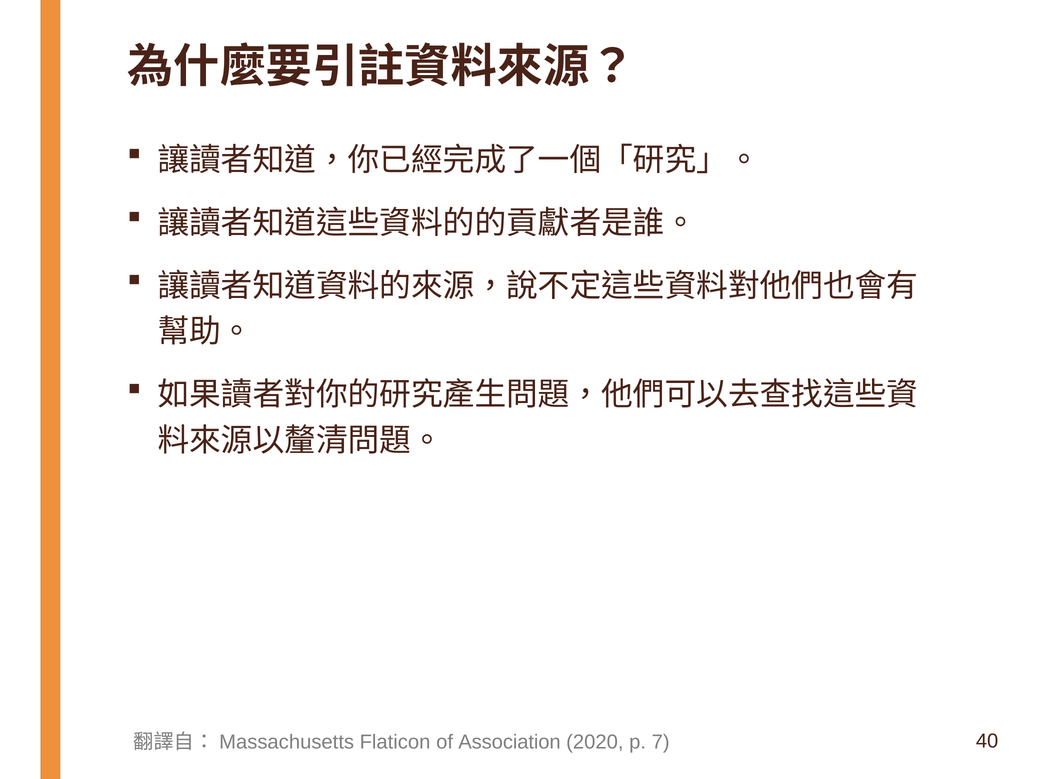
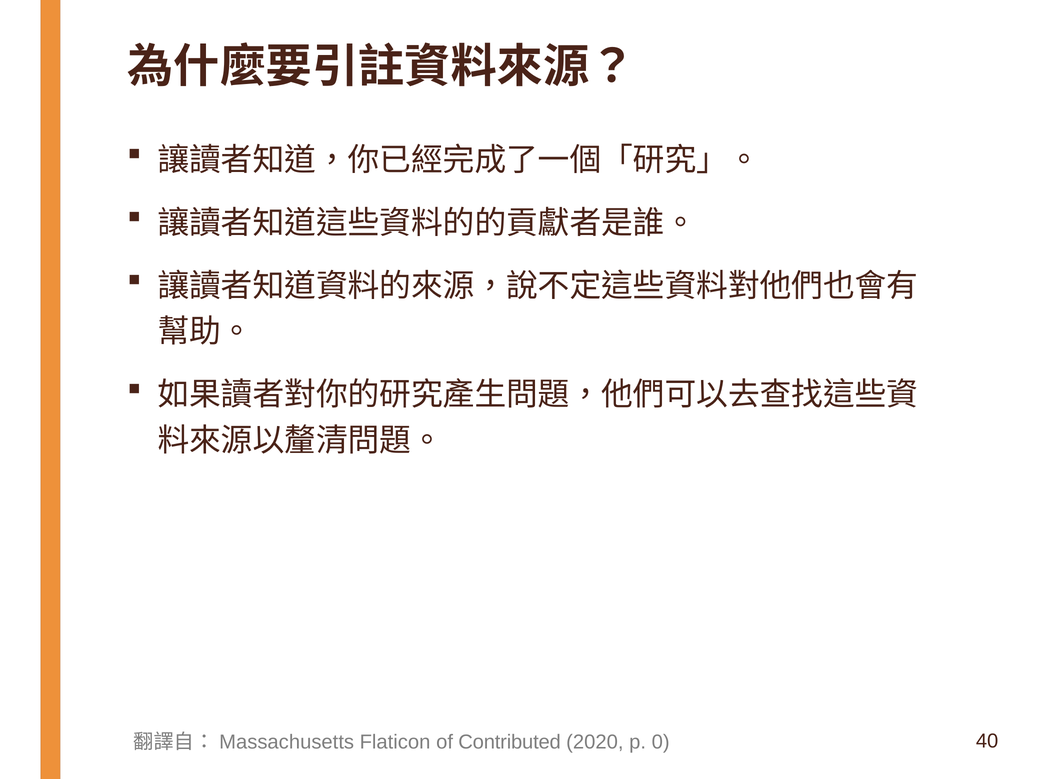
Association: Association -> Contributed (510, 742)
7: 7 -> 0 (661, 742)
